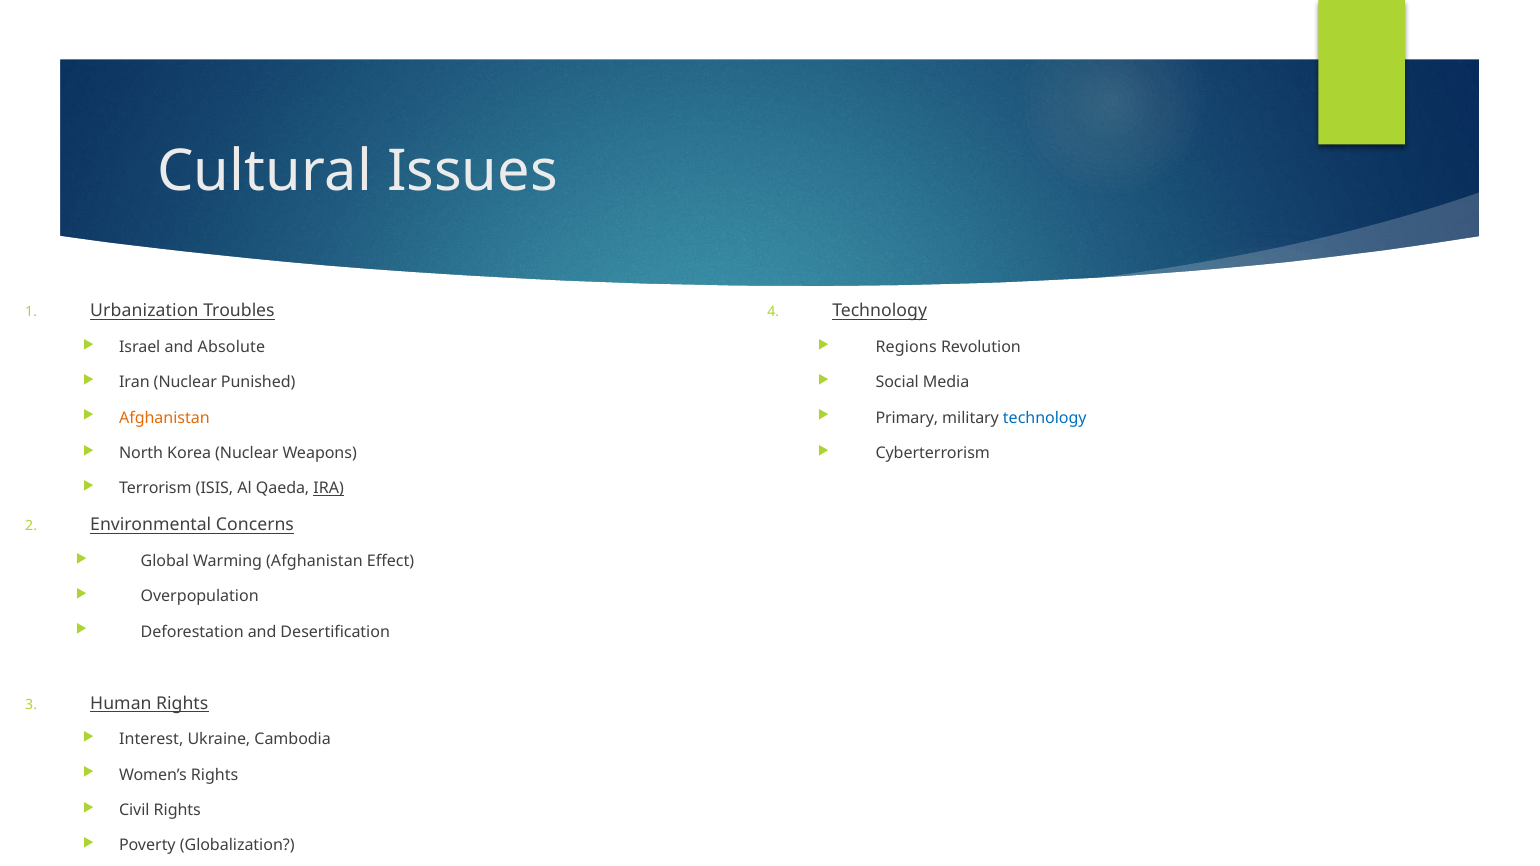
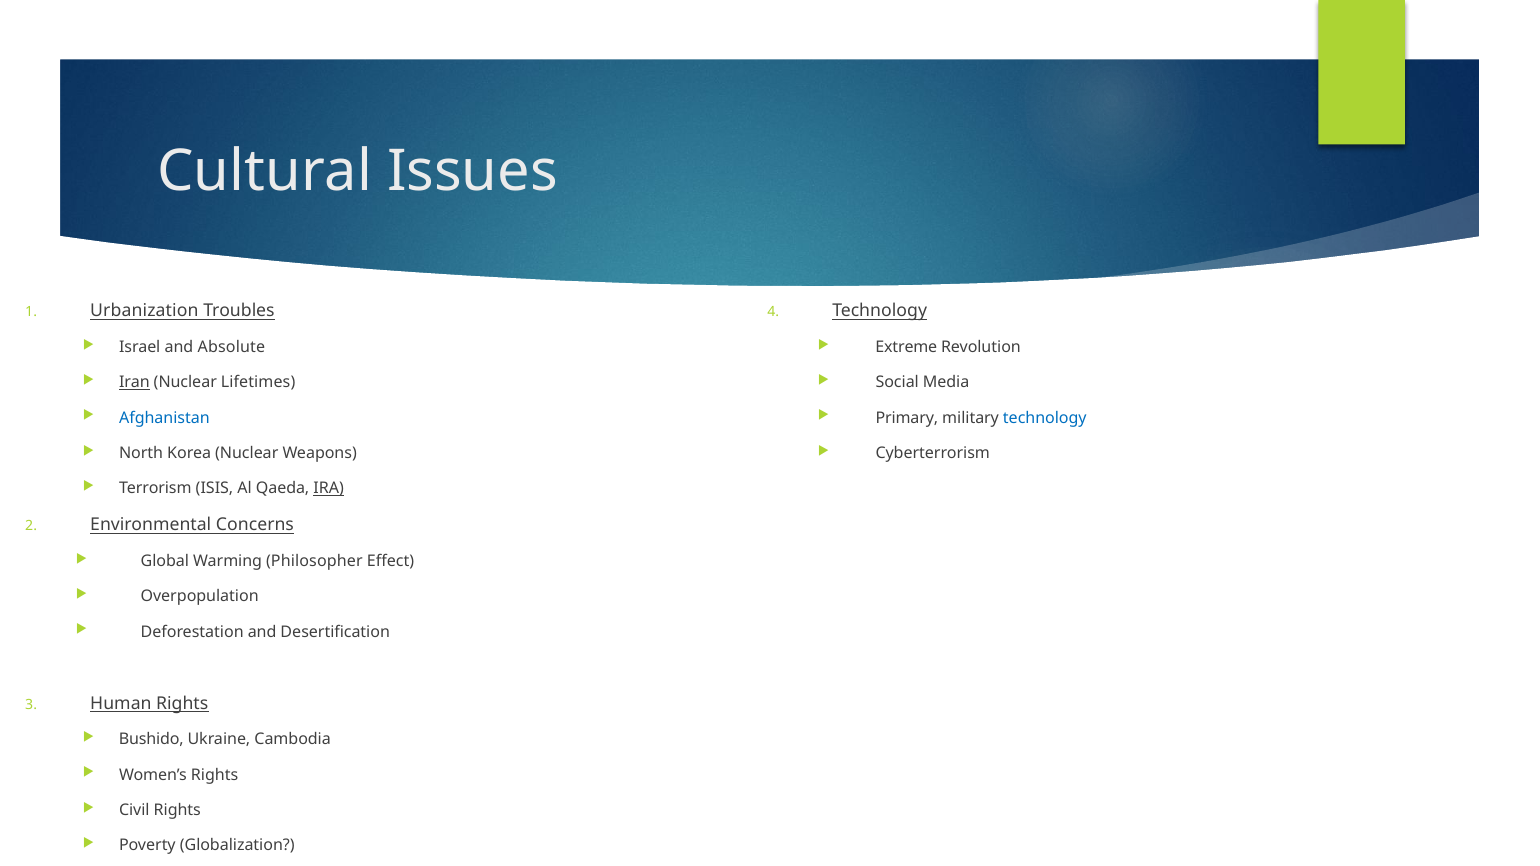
Regions: Regions -> Extreme (906, 347)
Iran underline: none -> present (134, 383)
Punished: Punished -> Lifetimes (258, 383)
Afghanistan colour: orange -> blue (164, 418)
Warming Afghanistan: Afghanistan -> Philosopher (314, 561)
Interest: Interest -> Bushido (151, 740)
